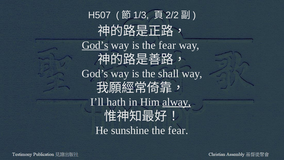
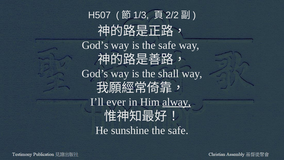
God’s underline: present -> none (95, 45)
is the fear: fear -> safe (167, 45)
hath: hath -> ever (116, 102)
fear: fear -> safe (178, 130)
